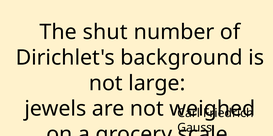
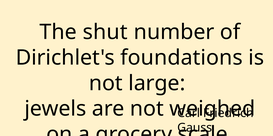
background: background -> foundations (182, 58)
